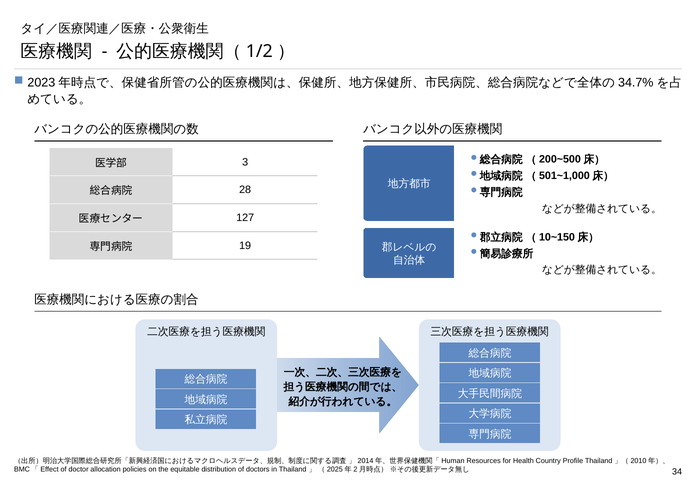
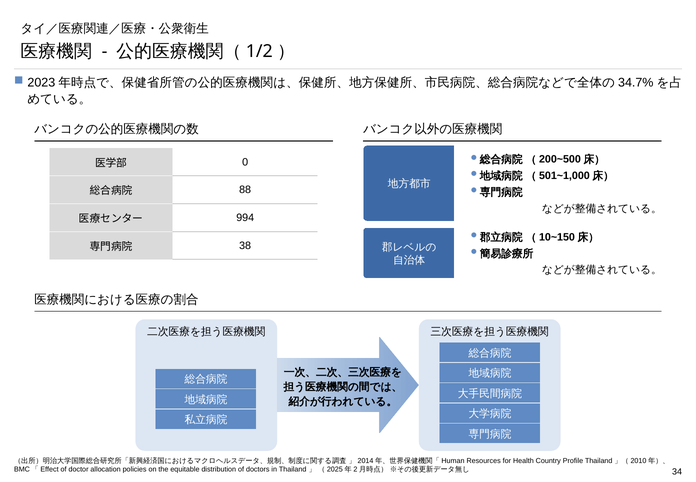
3: 3 -> 0 (245, 162)
28: 28 -> 88 (245, 190)
127: 127 -> 994 (245, 218)
19: 19 -> 38 (245, 246)
